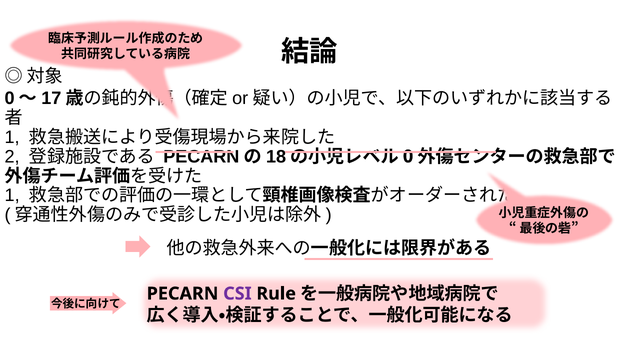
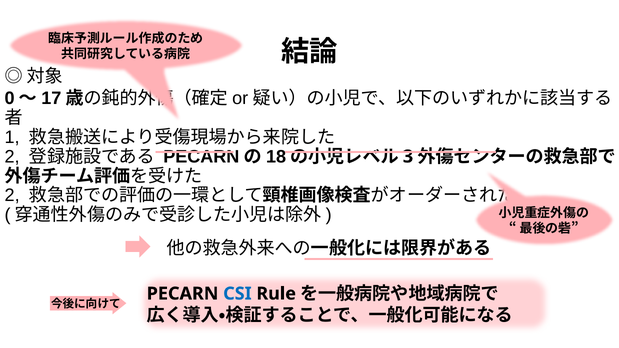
0: 0 -> 3 (408, 157)
1: 1 -> 2 (12, 196)
CSI colour: purple -> blue (237, 294)
